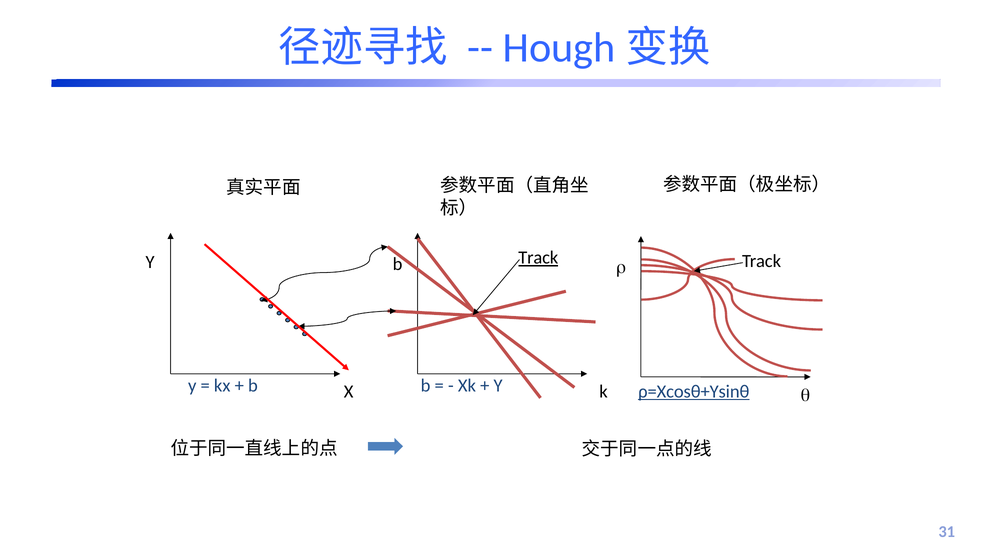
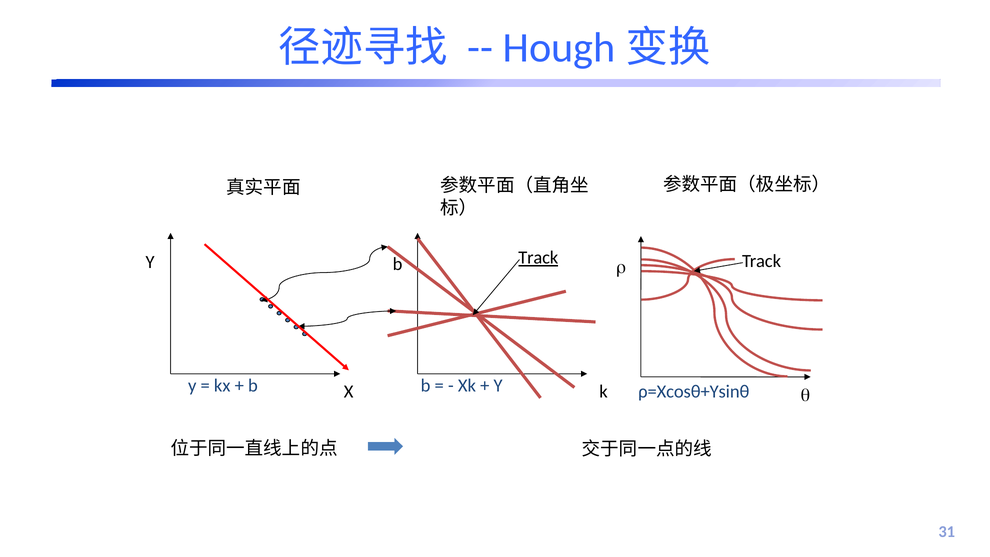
ρ=Xcosθ+Ysinθ underline: present -> none (694, 392)
